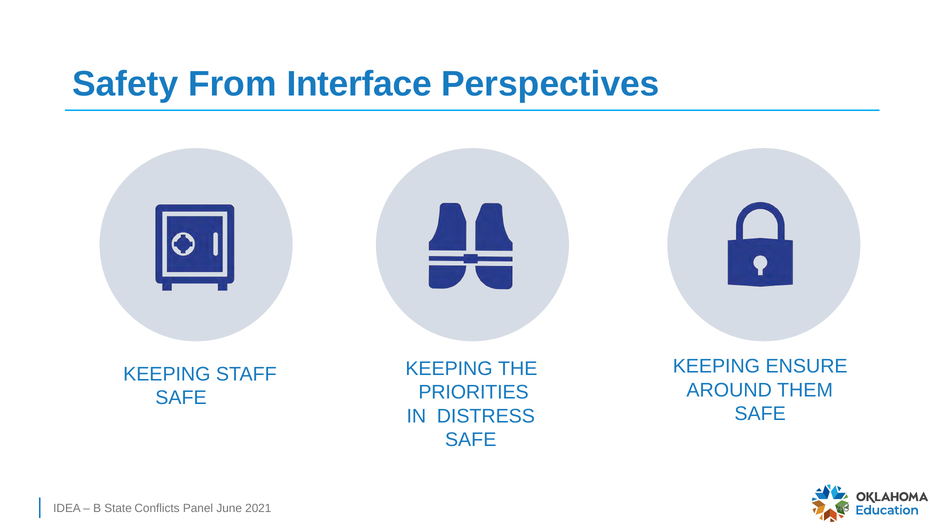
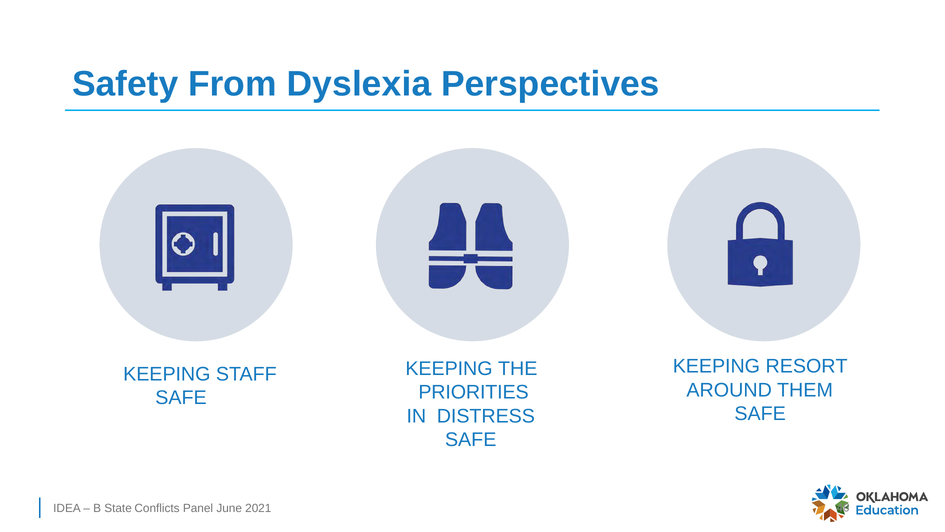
Interface: Interface -> Dyslexia (359, 84)
ENSURE: ENSURE -> RESORT (807, 366)
